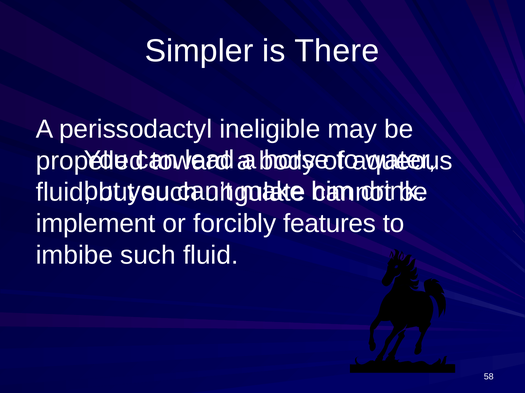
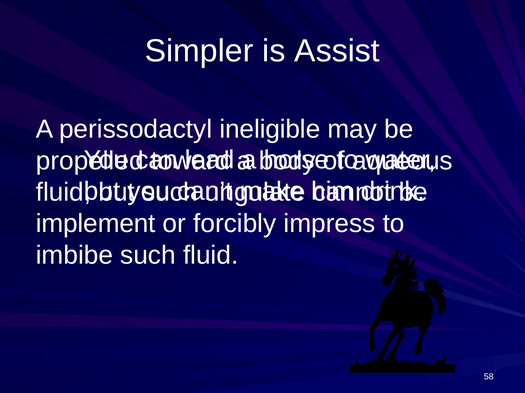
There: There -> Assist (337, 51)
features: features -> impress (329, 224)
